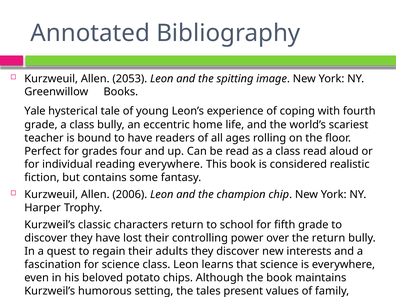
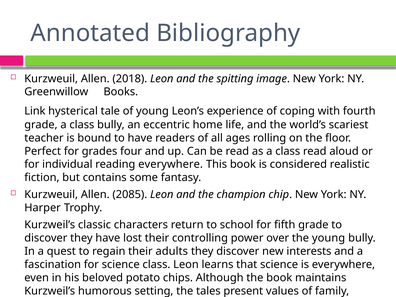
2053: 2053 -> 2018 (130, 79)
Yale: Yale -> Link (35, 111)
2006: 2006 -> 2085 (130, 195)
the return: return -> young (329, 238)
